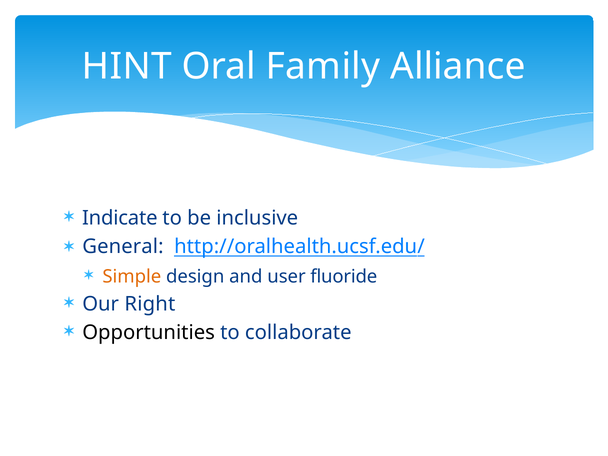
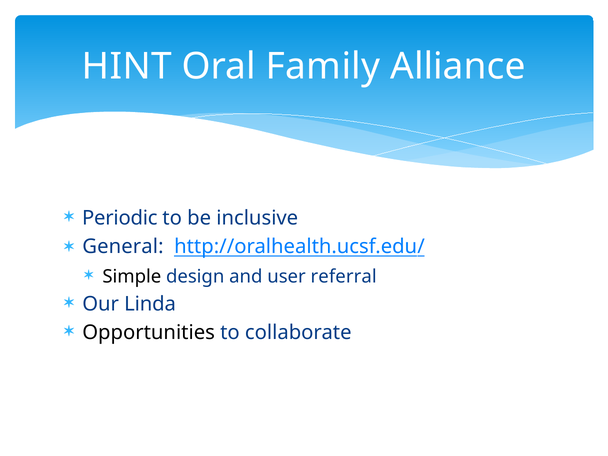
Indicate: Indicate -> Periodic (120, 218)
Simple colour: orange -> black (132, 277)
fluoride: fluoride -> referral (344, 277)
Right: Right -> Linda (150, 304)
